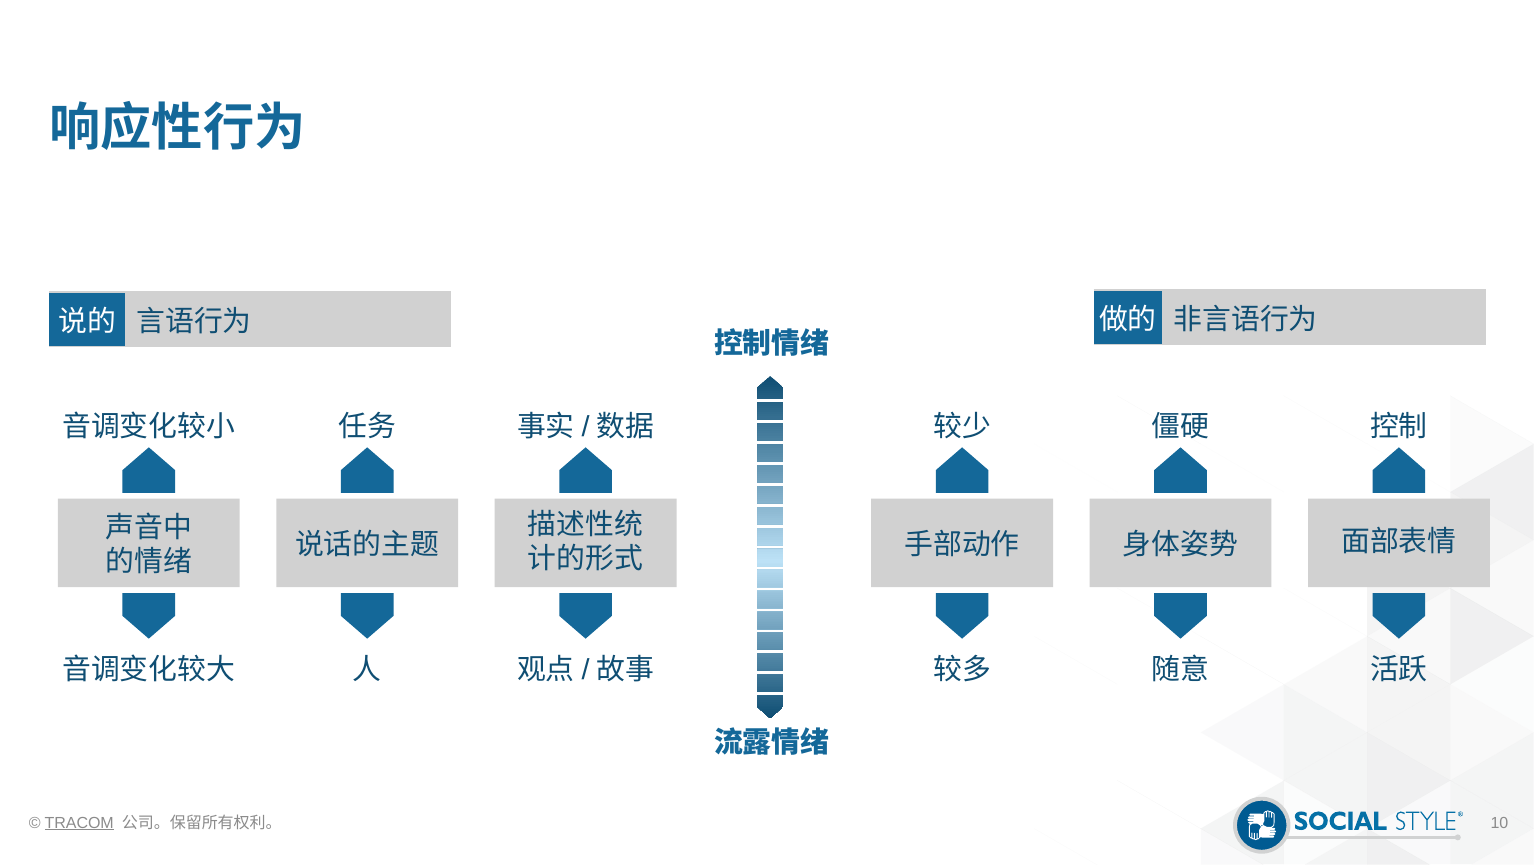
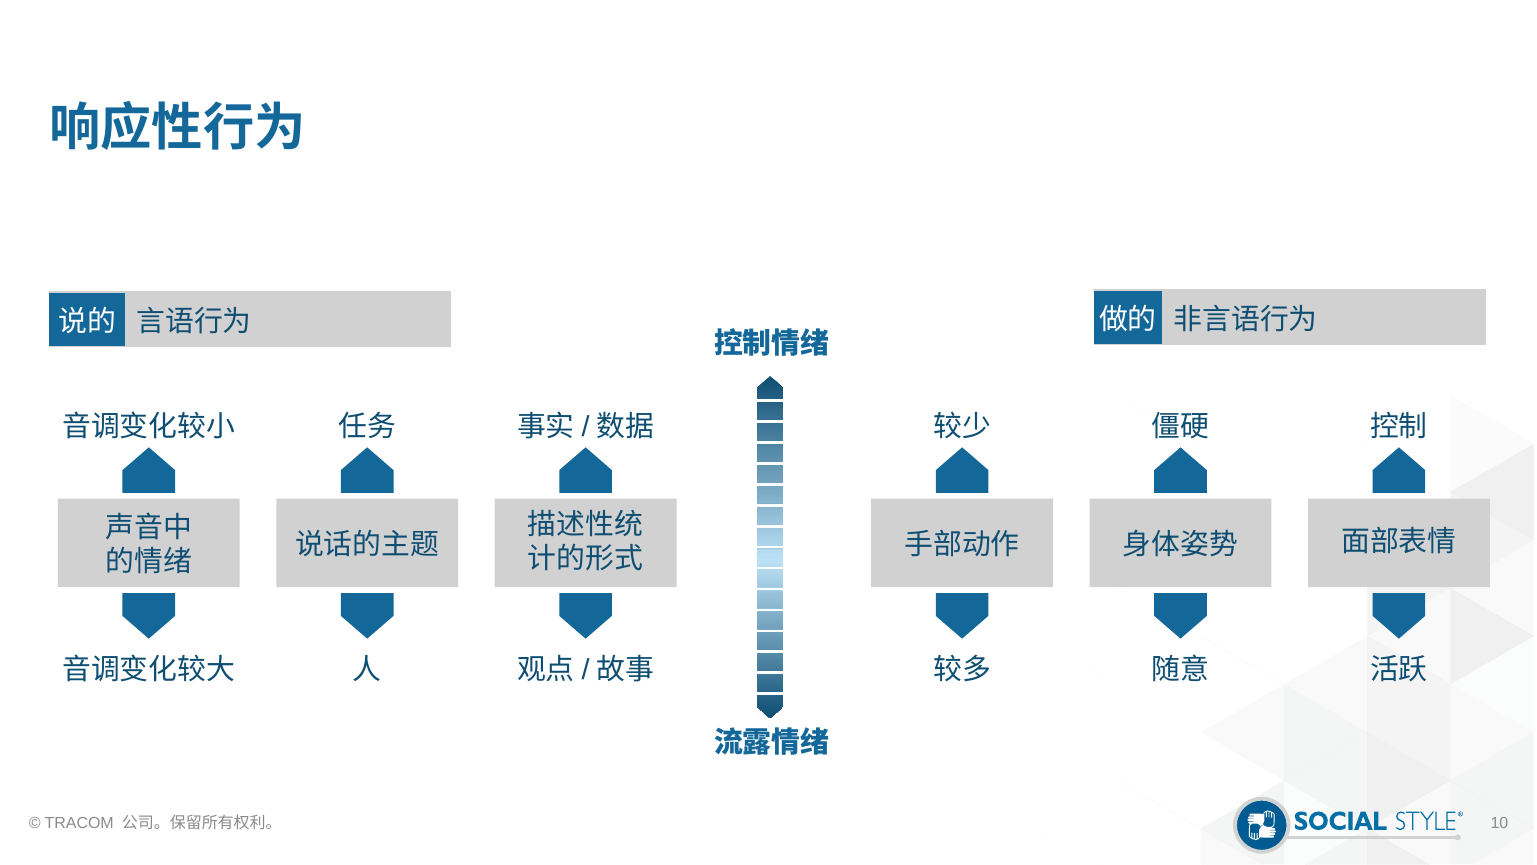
TRACOM underline: present -> none (79, 822)
